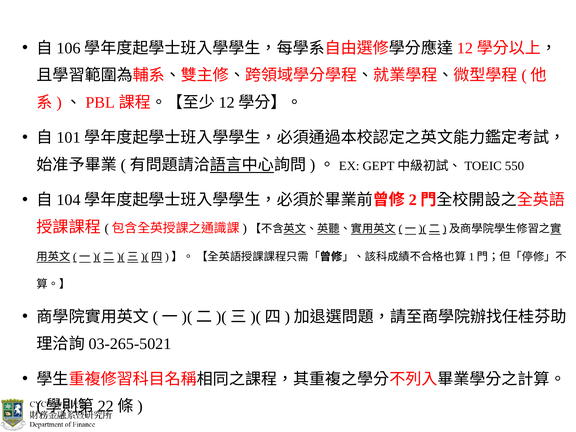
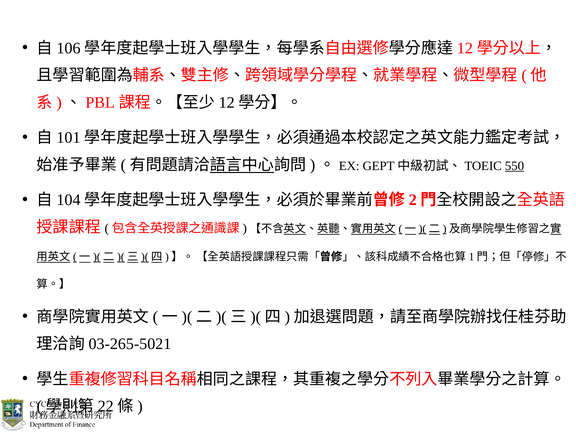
550 underline: none -> present (514, 166)
